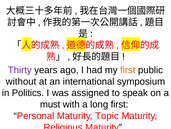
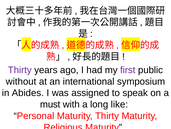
first colour: orange -> purple (128, 70)
Politics: Politics -> Abides (28, 92)
long first: first -> like (119, 104)
Maturity Topic: Topic -> Thirty (107, 115)
